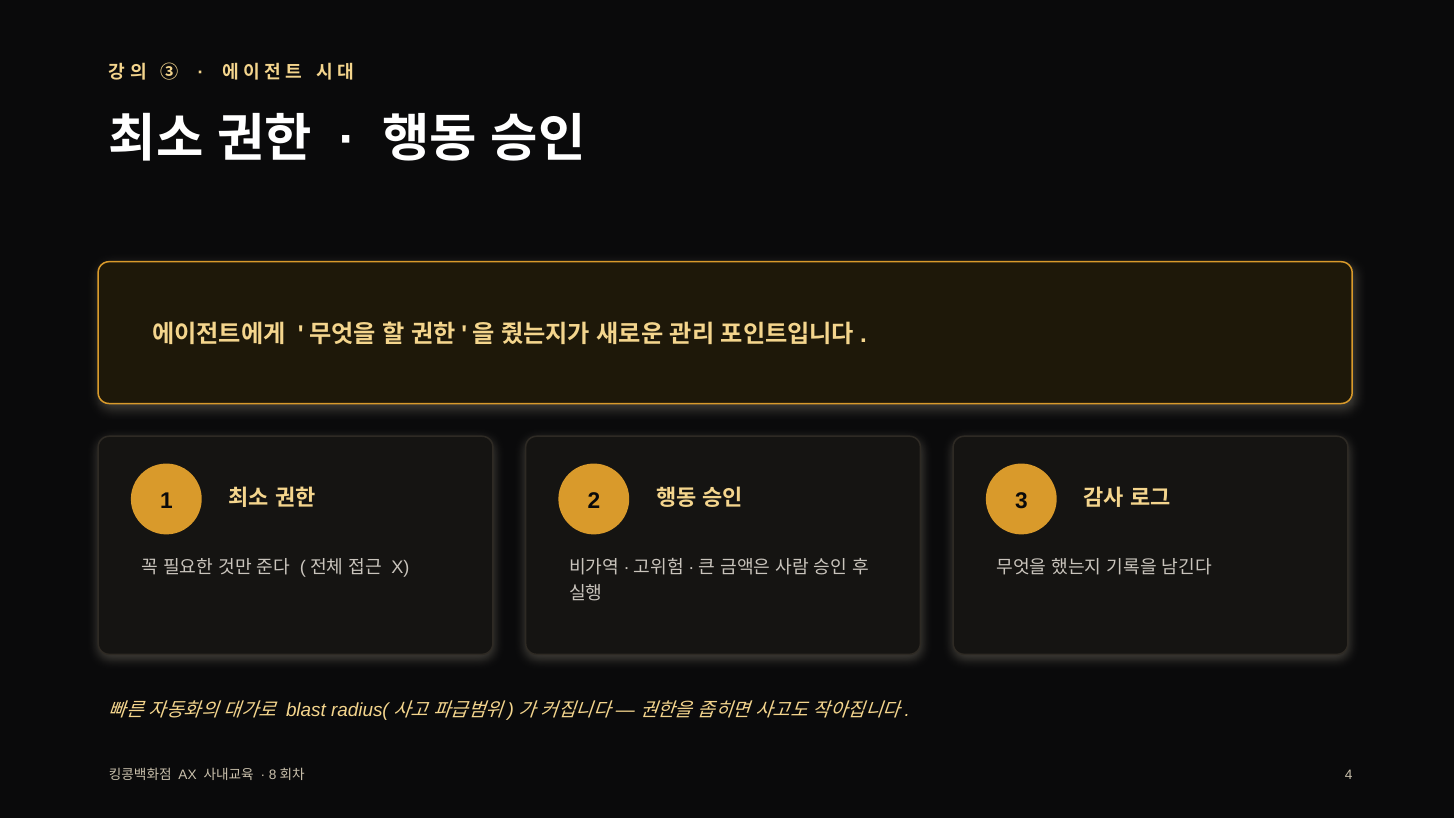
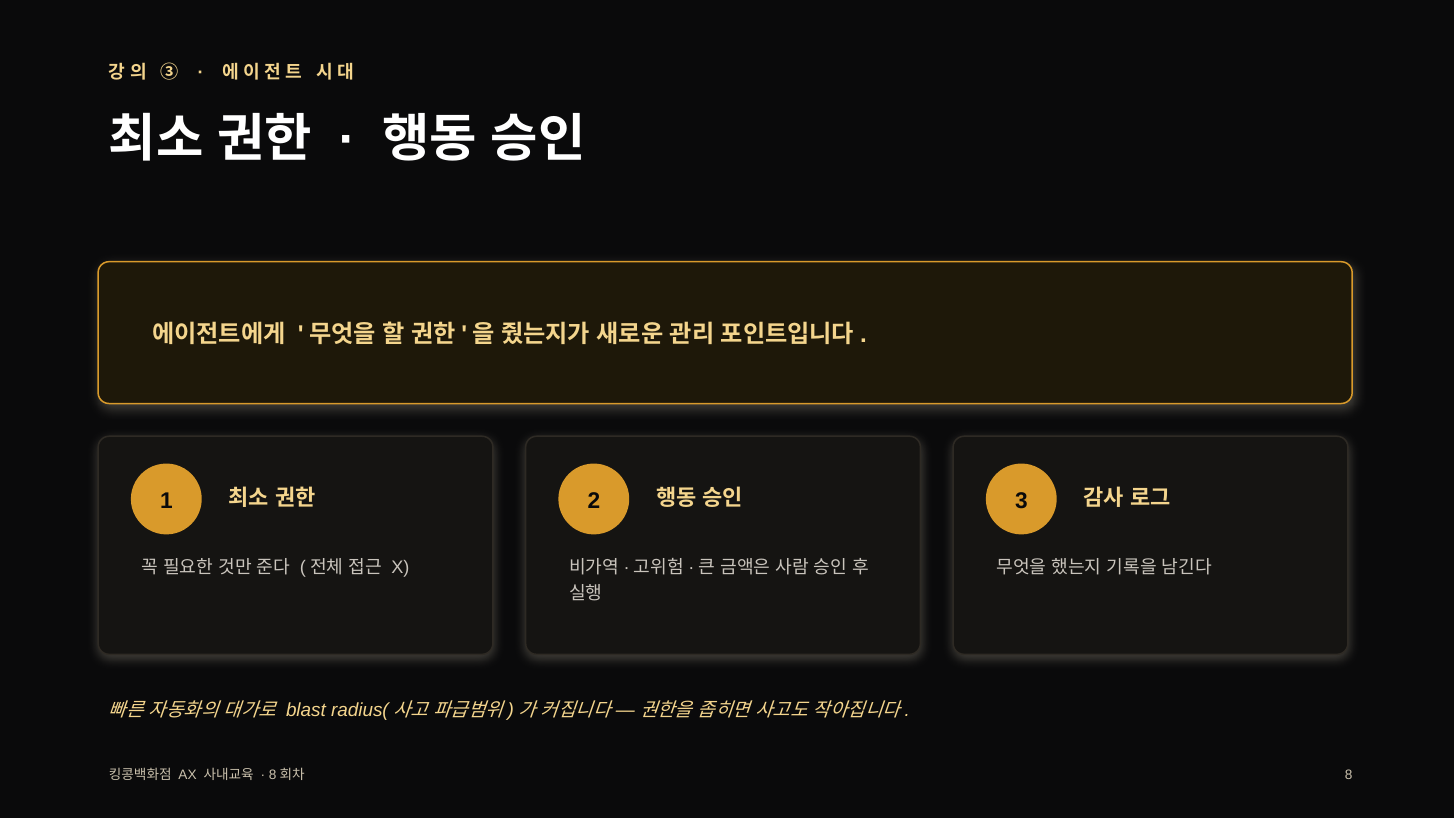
4: 4 -> 8 (1349, 775)
